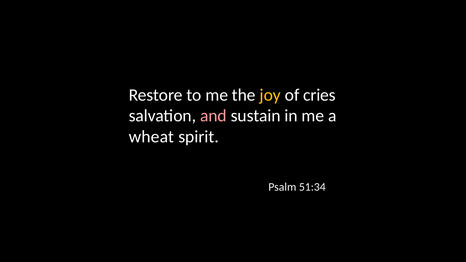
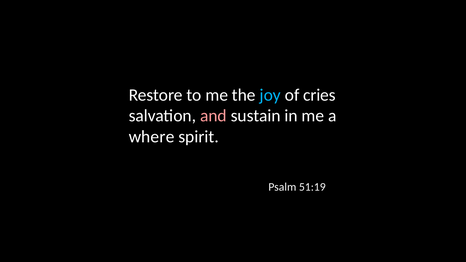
joy colour: yellow -> light blue (270, 95)
wheat: wheat -> where (152, 137)
51:34: 51:34 -> 51:19 (312, 187)
